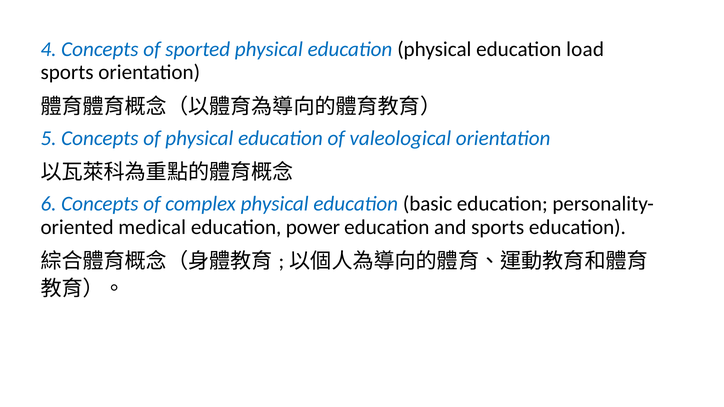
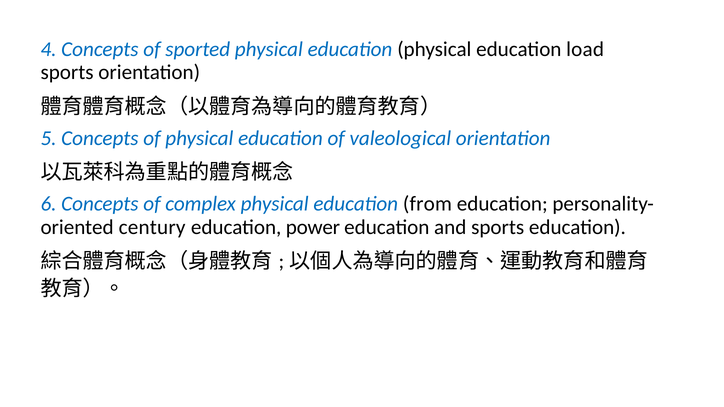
basic: basic -> from (427, 204)
medical: medical -> century (152, 227)
